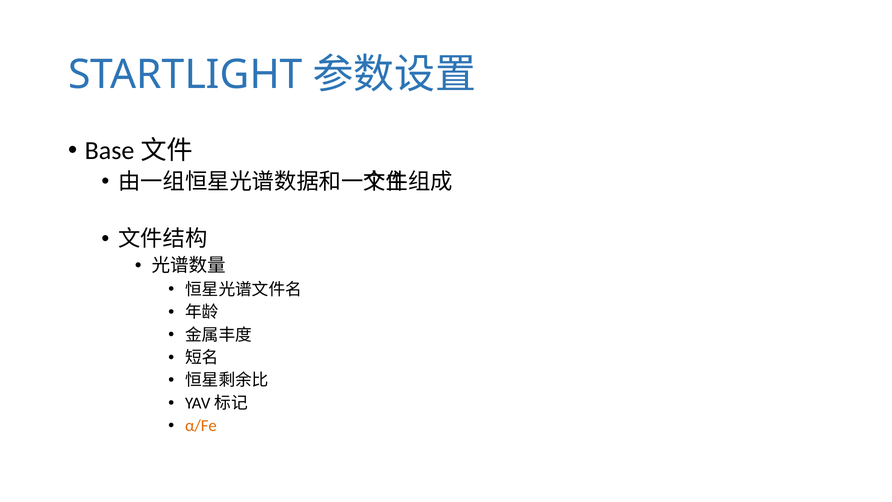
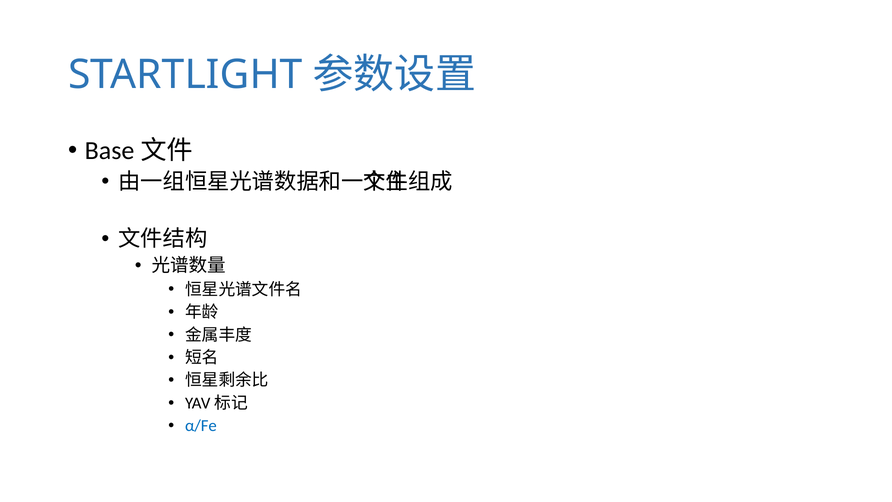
α/Fe colour: orange -> blue (201, 426)
